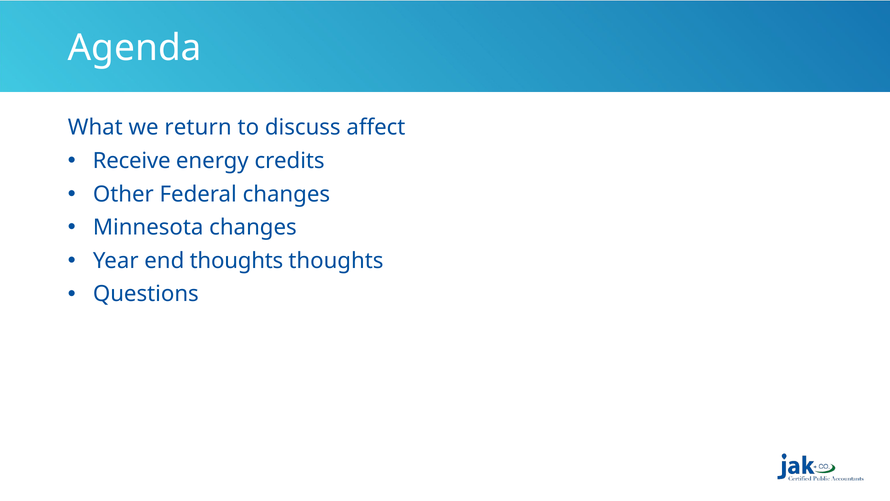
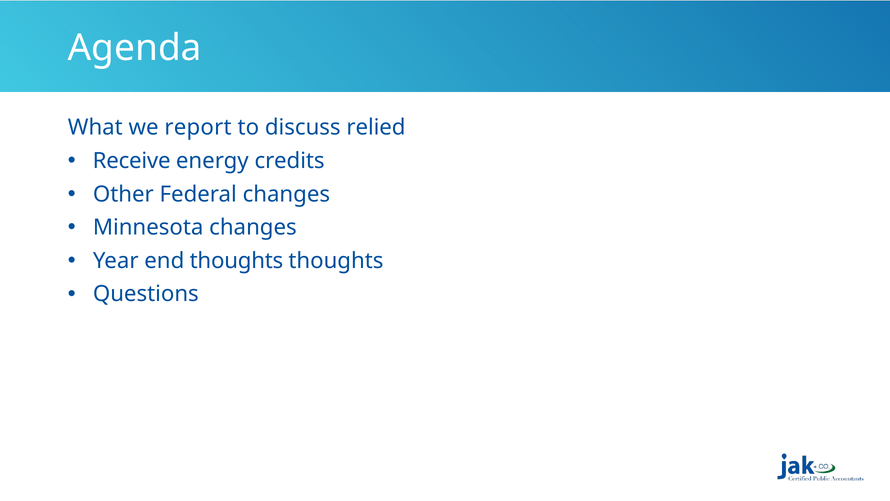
return: return -> report (198, 127)
affect: affect -> relied (376, 127)
